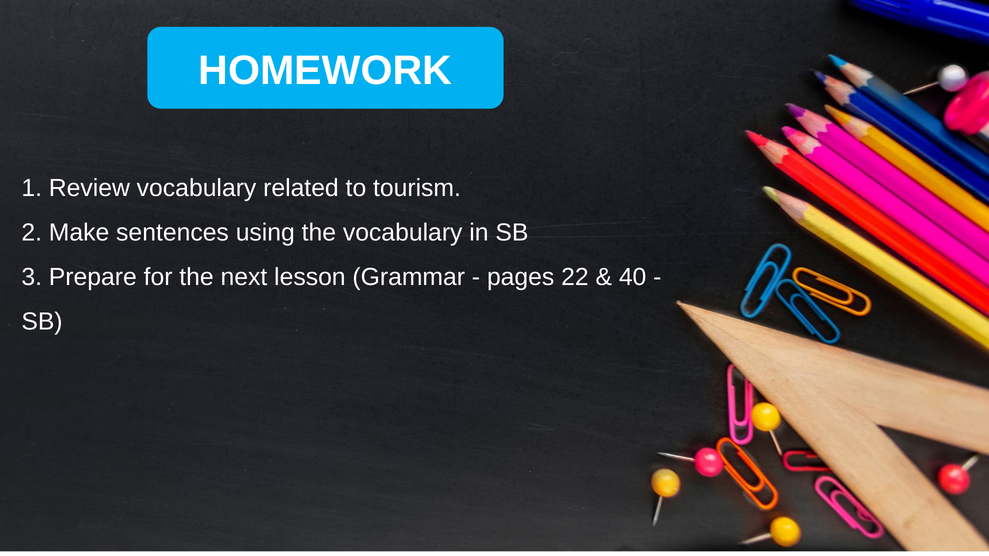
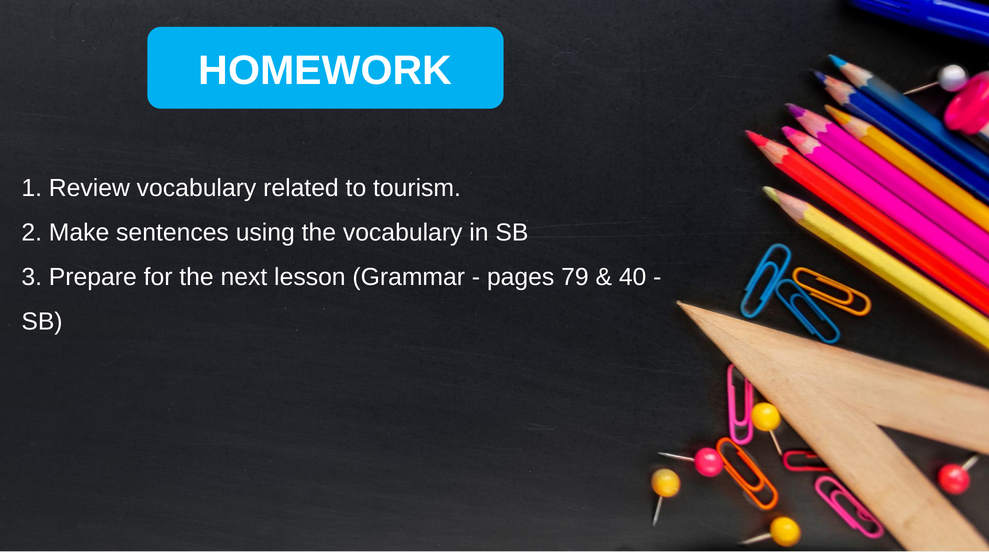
22: 22 -> 79 (575, 277)
